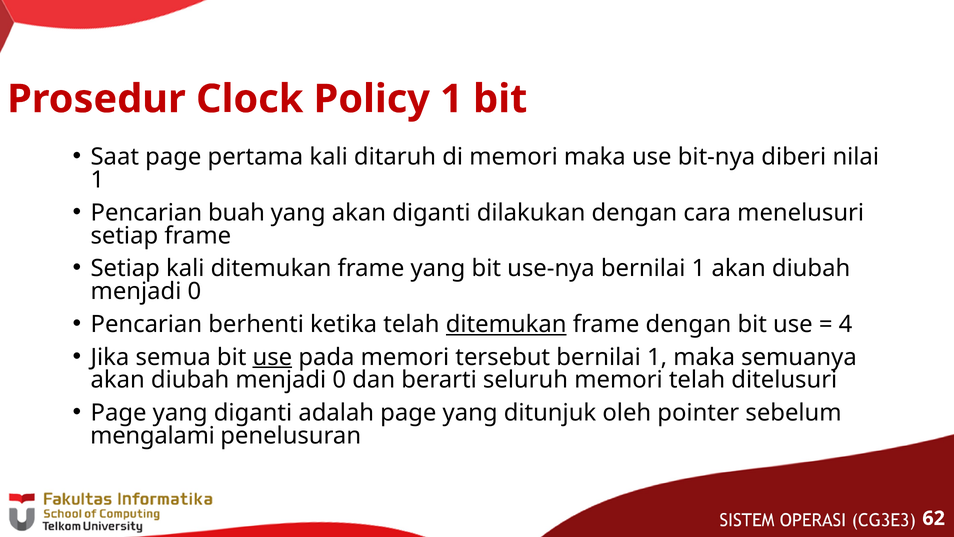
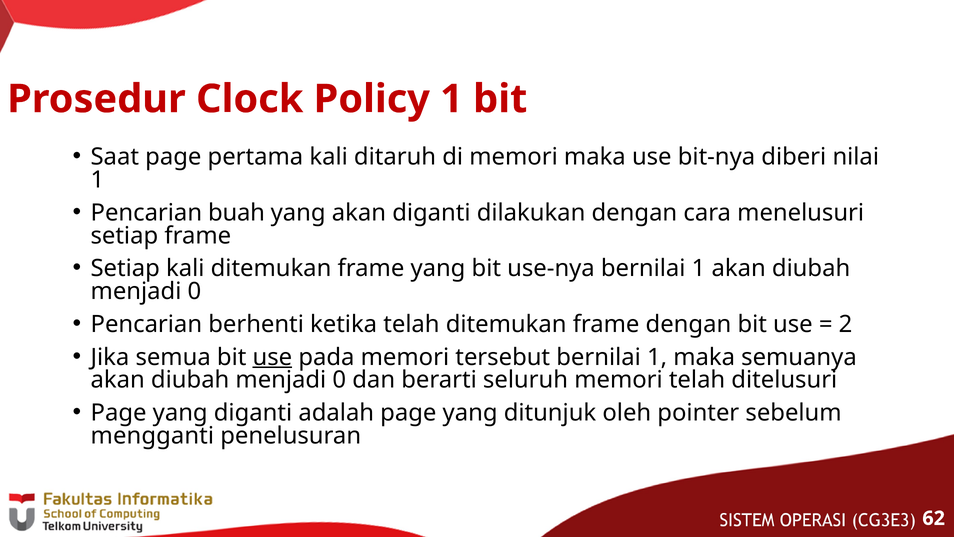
ditemukan underline: present -> none (506, 324)
4: 4 -> 2 (846, 324)
mengalami: mengalami -> mengganti (152, 436)
